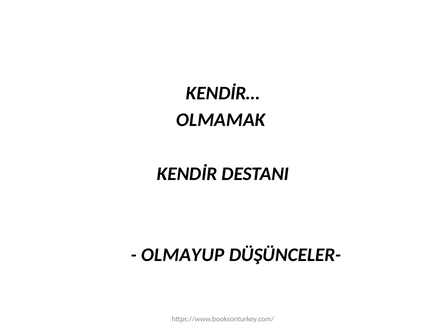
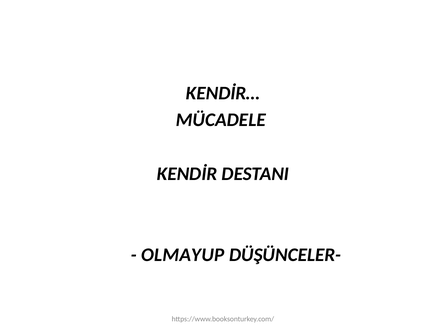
OLMAMAK: OLMAMAK -> MÜCADELE (221, 120)
